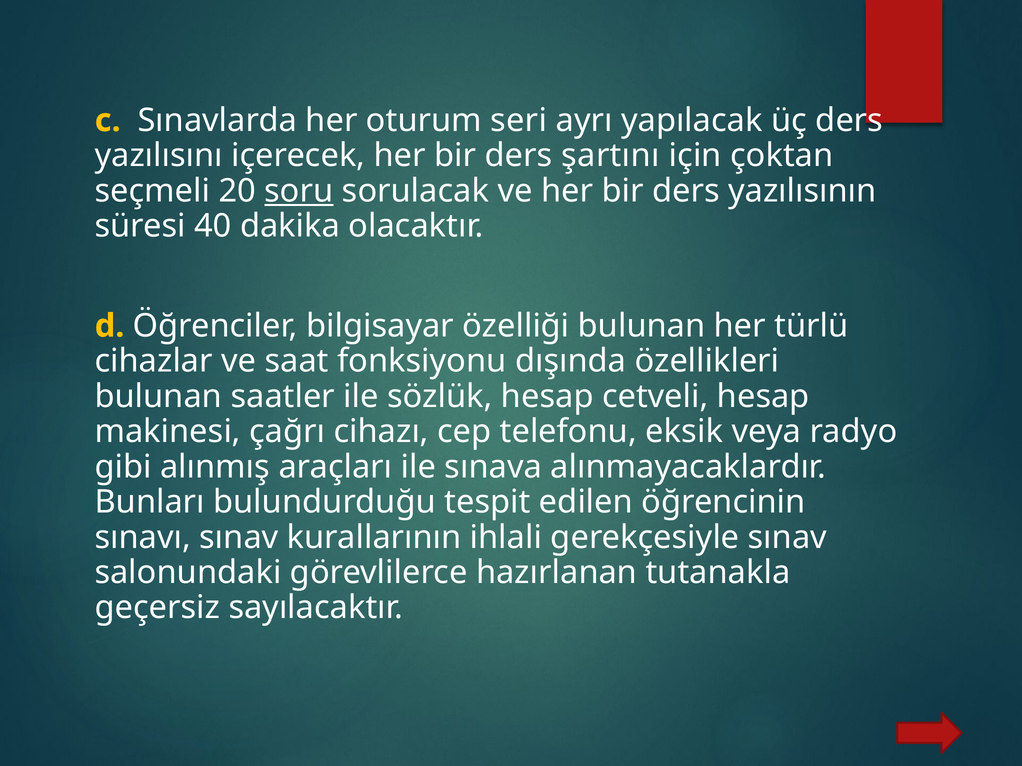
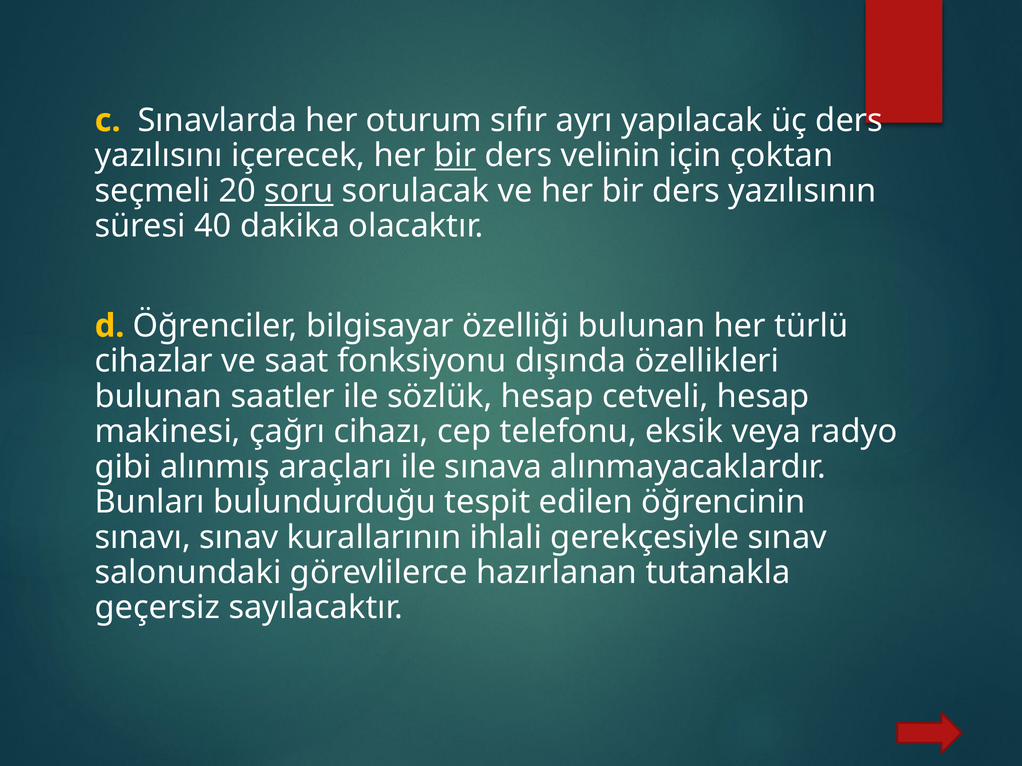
seri: seri -> sıfır (519, 120)
bir underline: none -> present (455, 156)
şartını: şartını -> velinin (611, 156)
